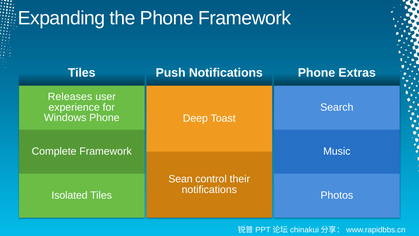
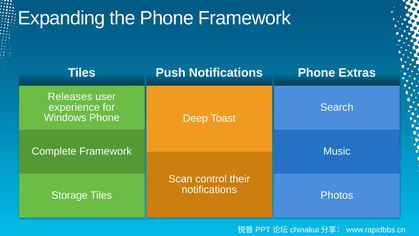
Sean: Sean -> Scan (180, 179)
Isolated: Isolated -> Storage (70, 195)
